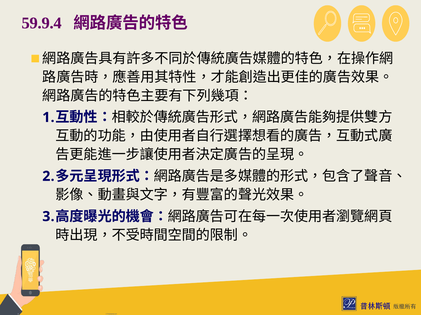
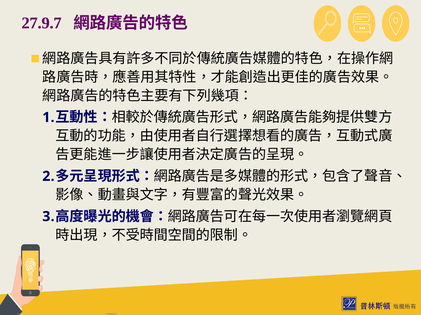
59.9.4: 59.9.4 -> 27.9.7 (42, 23)
